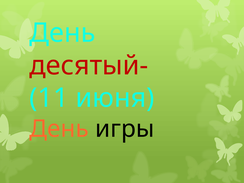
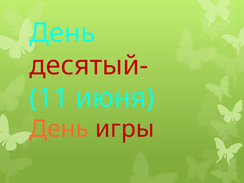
игры colour: black -> red (125, 129)
